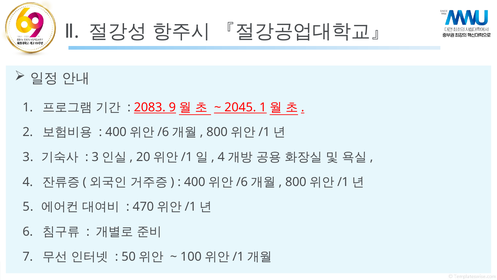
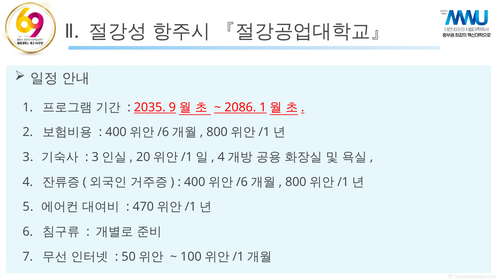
2083: 2083 -> 2035 (150, 107)
2045: 2045 -> 2086 (240, 107)
